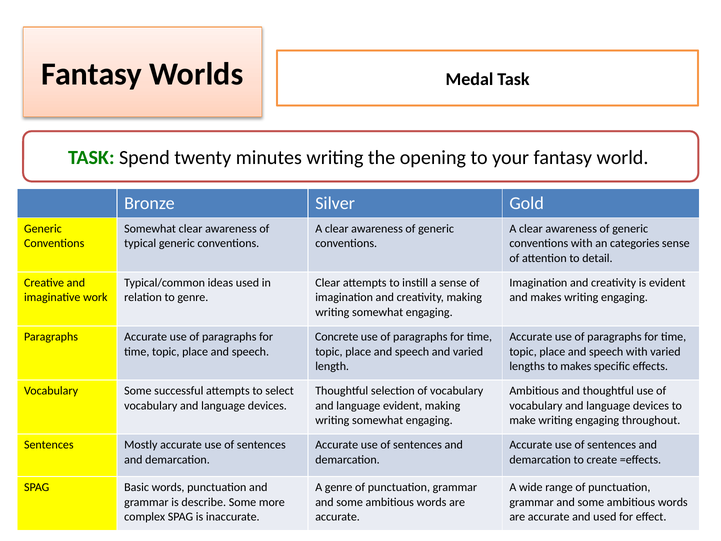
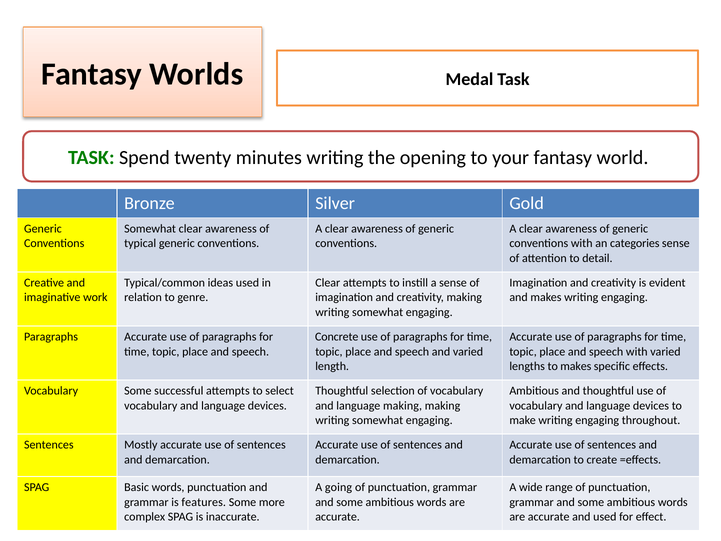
language evident: evident -> making (403, 405)
A genre: genre -> going (339, 487)
describe: describe -> features (204, 502)
